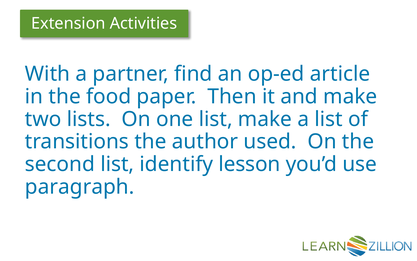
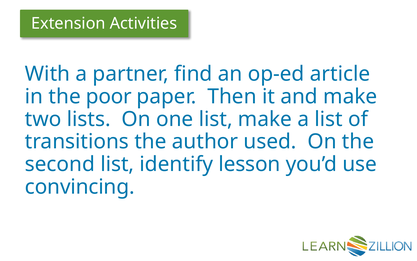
food: food -> poor (109, 96)
paragraph: paragraph -> convincing (80, 187)
